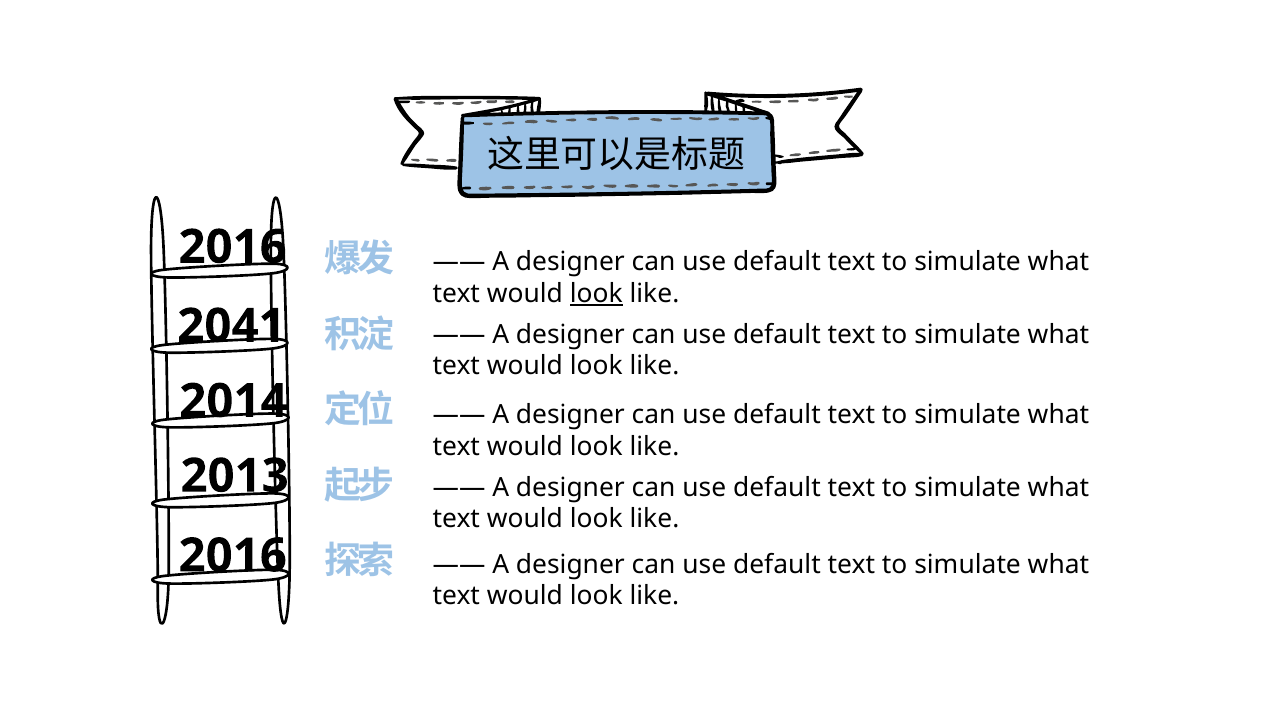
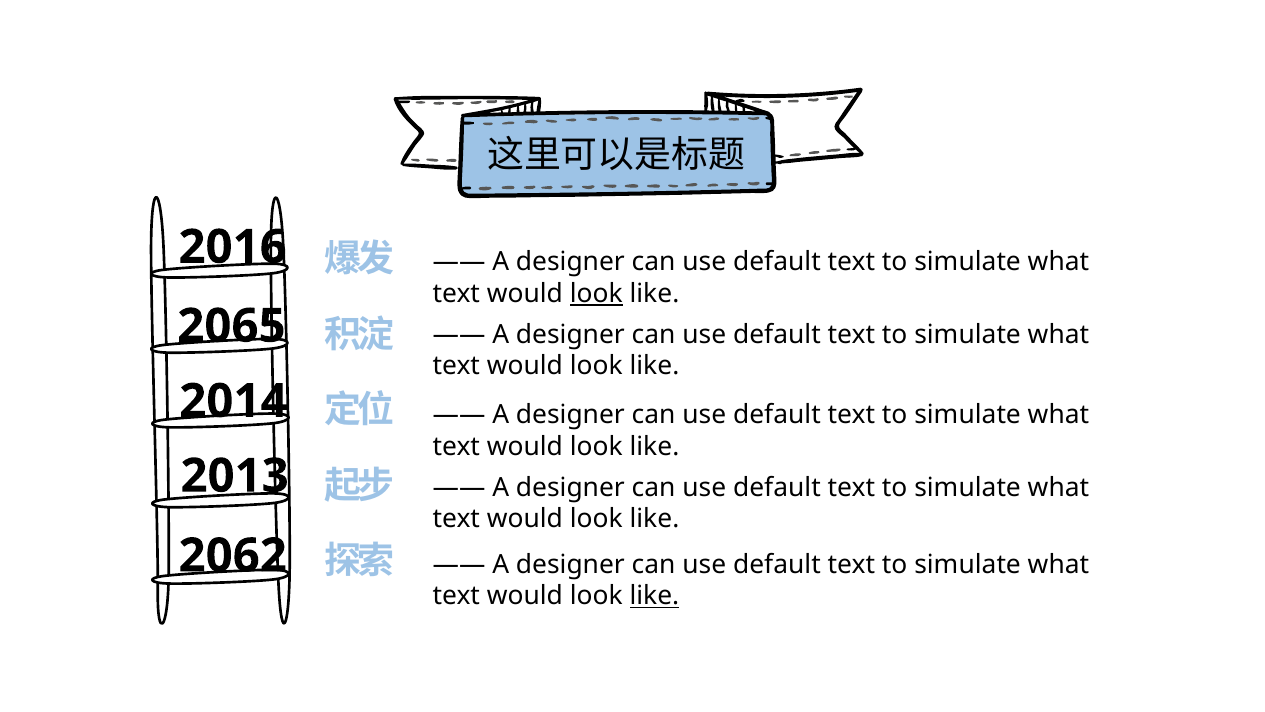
2041: 2041 -> 2065 (231, 326)
2016: 2016 -> 2062 (233, 555)
like underline: none -> present (654, 596)
